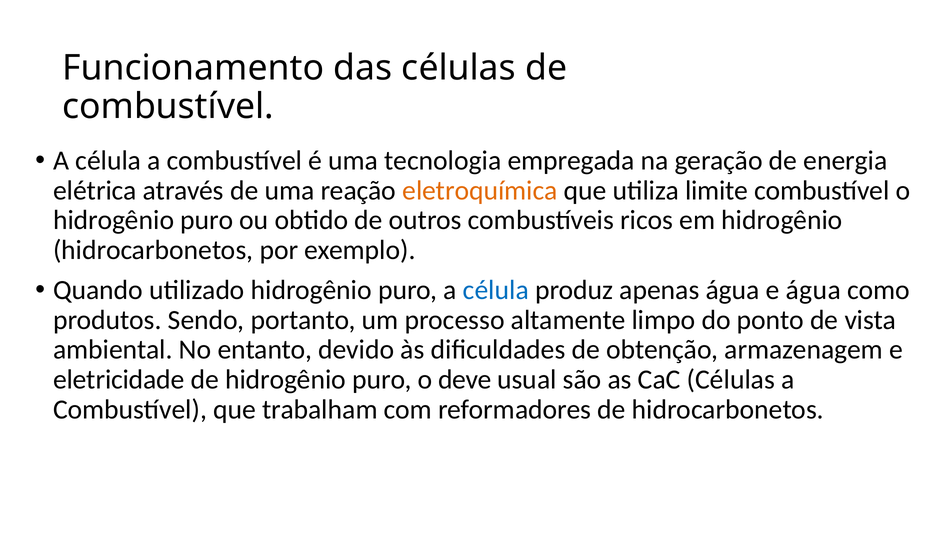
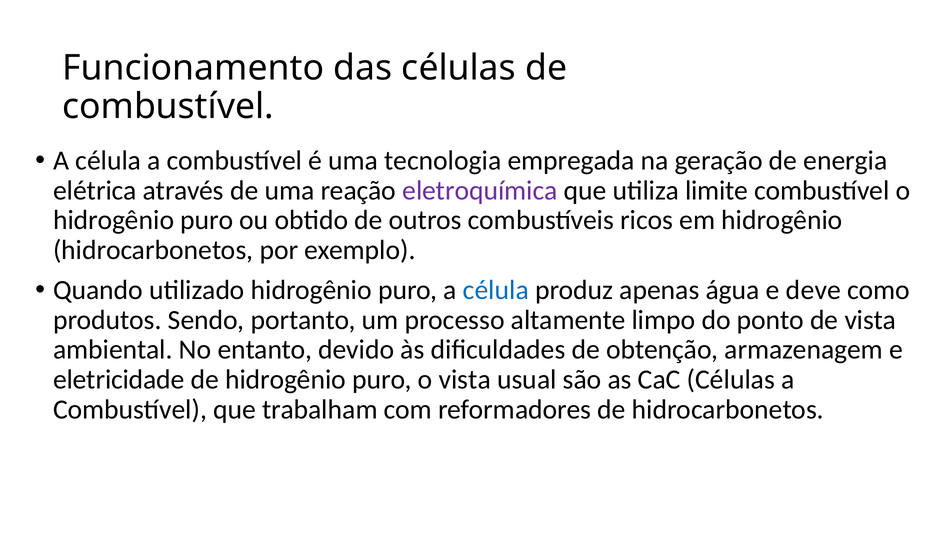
eletroquímica colour: orange -> purple (480, 190)
e água: água -> deve (813, 290)
o deve: deve -> vista (465, 380)
